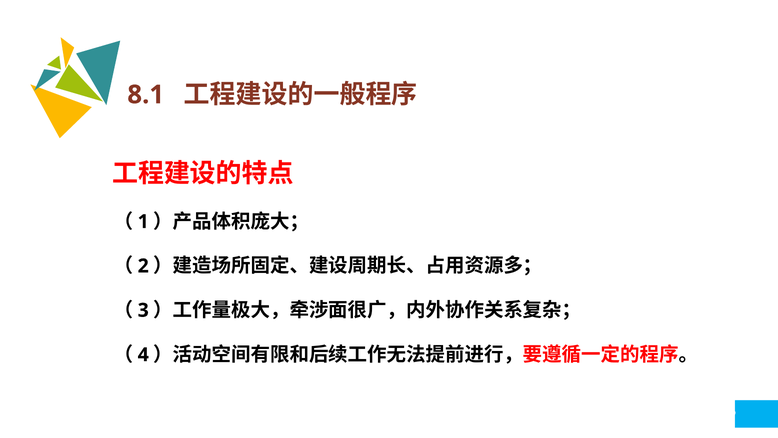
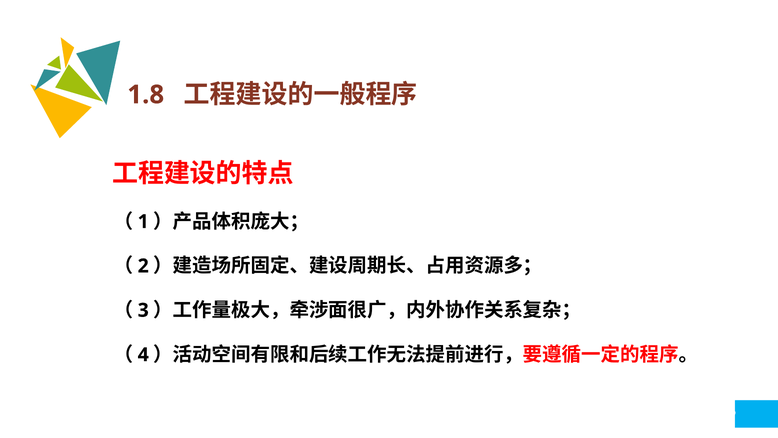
8.1: 8.1 -> 1.8 (146, 95)
